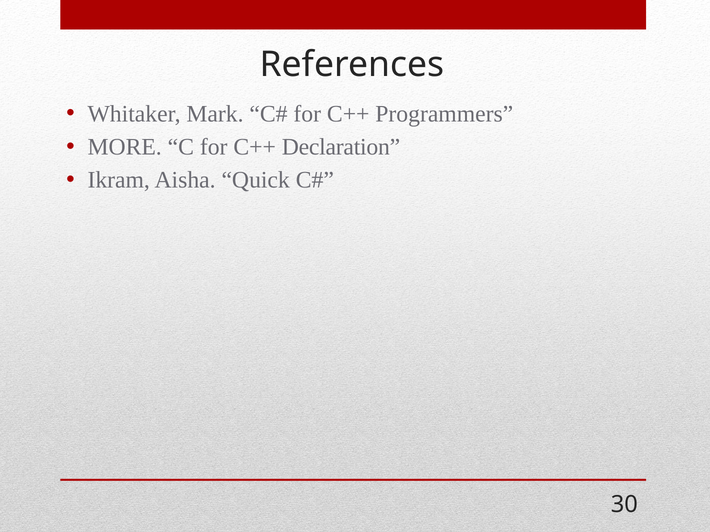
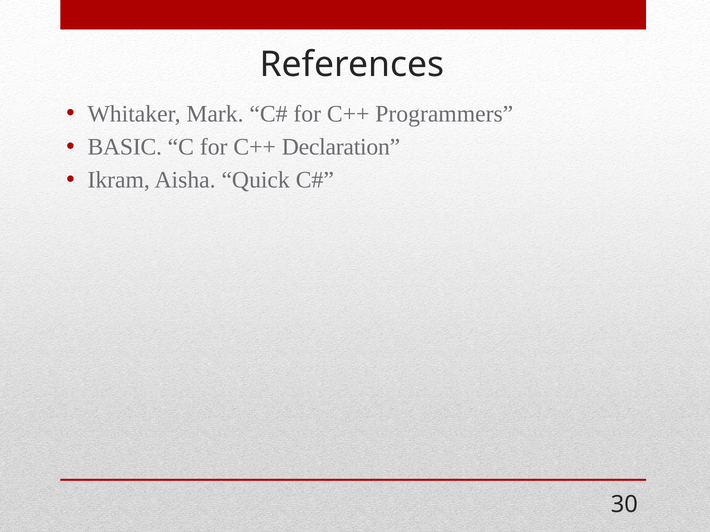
MORE: MORE -> BASIC (125, 147)
